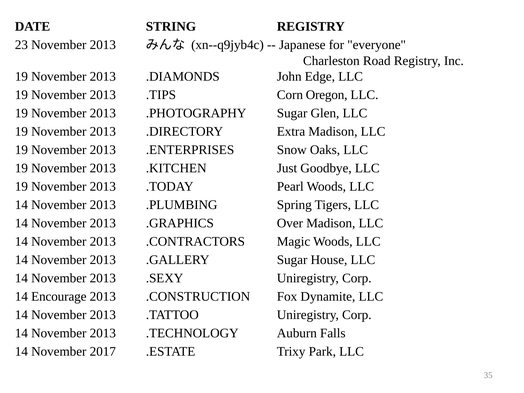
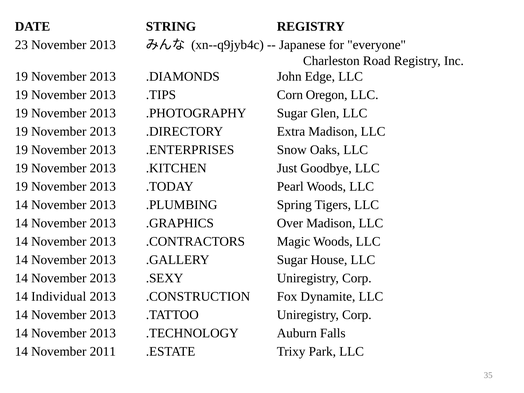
Encourage: Encourage -> Individual (59, 297)
2017: 2017 -> 2011 (103, 352)
